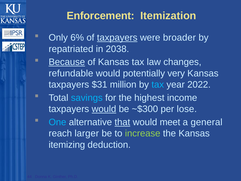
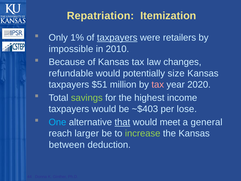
Enforcement: Enforcement -> Repatriation (100, 16)
6%: 6% -> 1% (77, 38)
broader: broader -> retailers (179, 38)
repatriated: repatriated -> impossible (71, 49)
2038: 2038 -> 2010 (117, 49)
Because underline: present -> none (67, 62)
very: very -> size (176, 73)
$31: $31 -> $51 (100, 85)
tax colour: light blue -> pink (158, 85)
2022: 2022 -> 2020 (199, 85)
savings colour: light blue -> light green (87, 98)
would underline: present -> none (104, 109)
~$300: ~$300 -> ~$403 (145, 109)
itemizing: itemizing -> between (67, 145)
